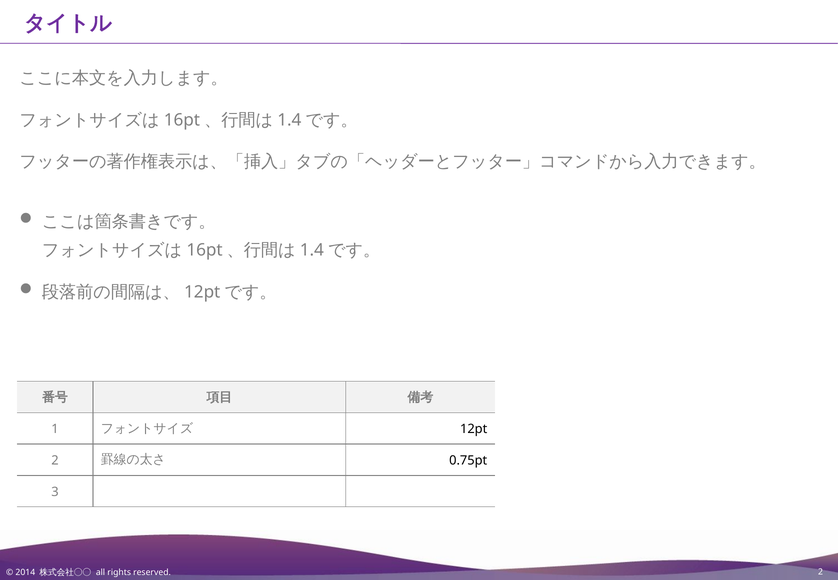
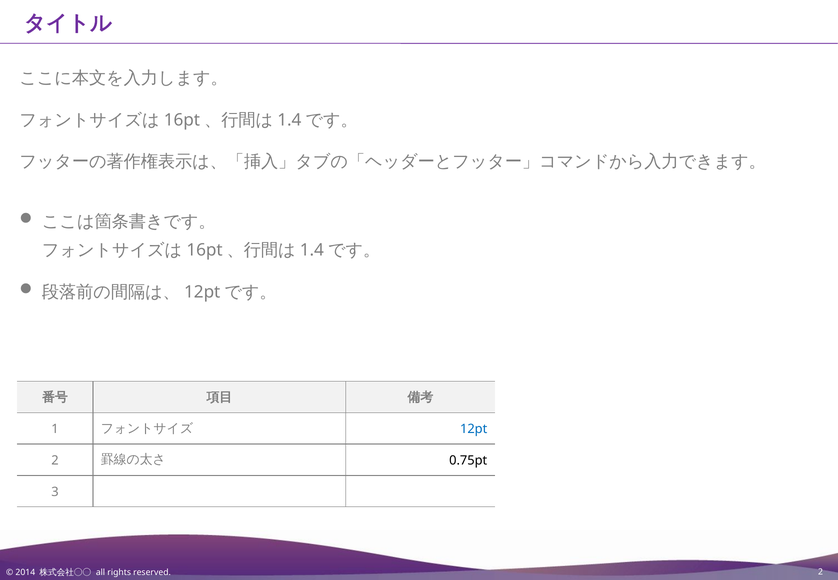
12pt colour: black -> blue (474, 429)
